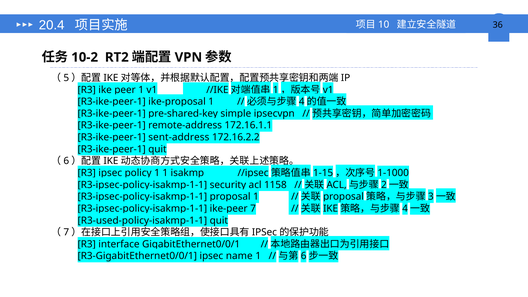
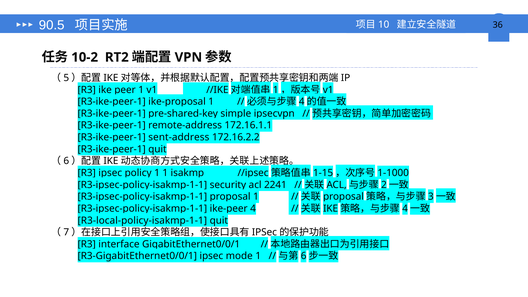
20.4: 20.4 -> 90.5 (52, 25)
1158: 1158 -> 2241 (275, 185)
7: 7 -> 4 (253, 208)
R3-used-policy-isakmp-1-1: R3-used-policy-isakmp-1-1 -> R3-local-policy-isakmp-1-1 (142, 220)
name: name -> mode (239, 256)
